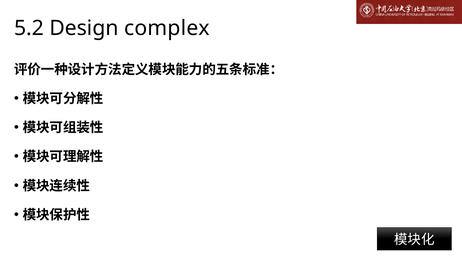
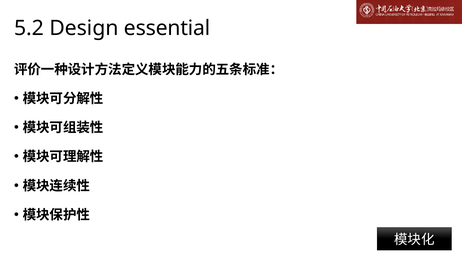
complex: complex -> essential (167, 28)
